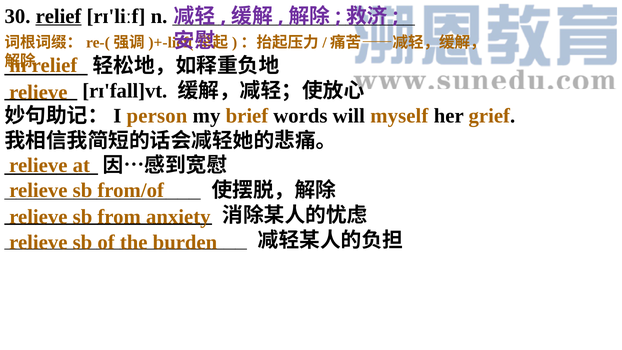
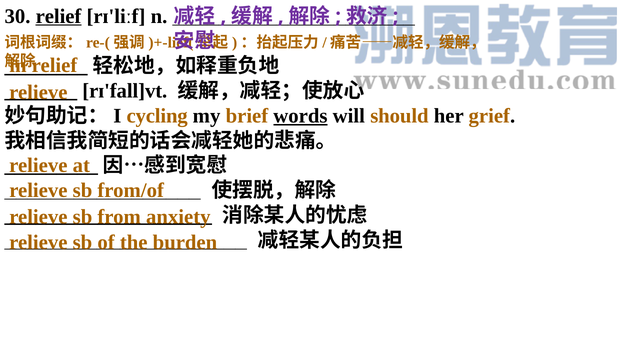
person: person -> cycling (157, 116)
words underline: none -> present (300, 116)
myself: myself -> should (399, 116)
